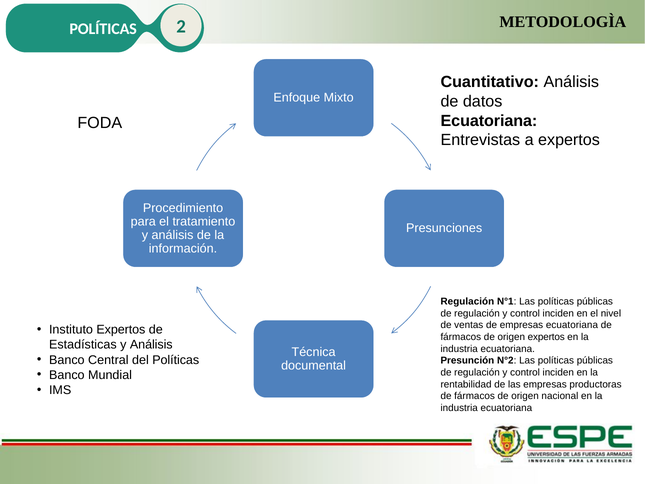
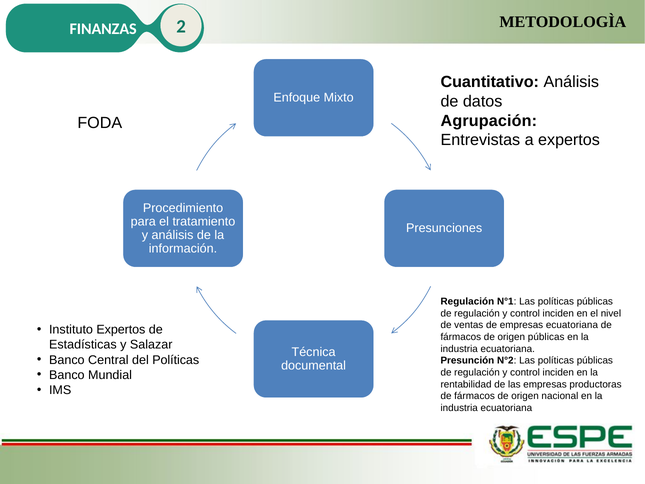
POLÍTICAS: POLÍTICAS -> FINANZAS (103, 29)
Ecuatoriana: Ecuatoriana -> Agrupación (489, 121)
origen expertos: expertos -> públicas (546, 337)
Estadísticas y Análisis: Análisis -> Salazar (151, 345)
